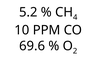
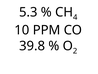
5.2: 5.2 -> 5.3 (28, 12)
69.6: 69.6 -> 39.8 (32, 46)
